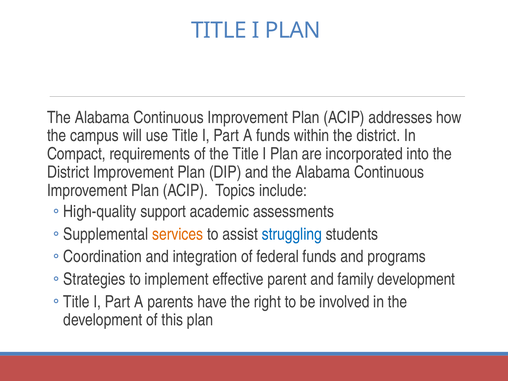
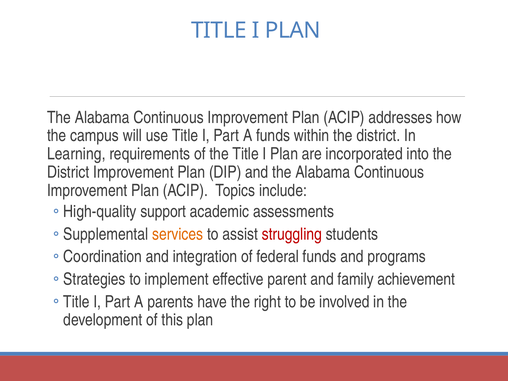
Compact: Compact -> Learning (76, 154)
struggling colour: blue -> red (292, 234)
family development: development -> achievement (416, 279)
